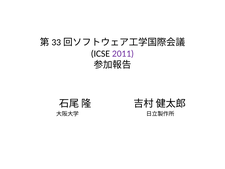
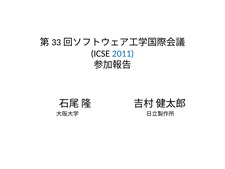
2011 colour: purple -> blue (123, 53)
